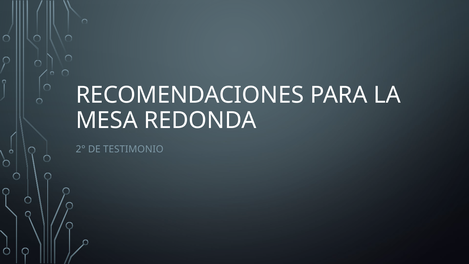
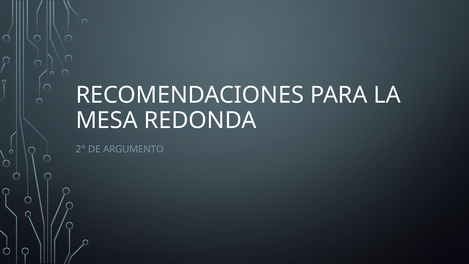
TESTIMONIO: TESTIMONIO -> ARGUMENTO (133, 149)
